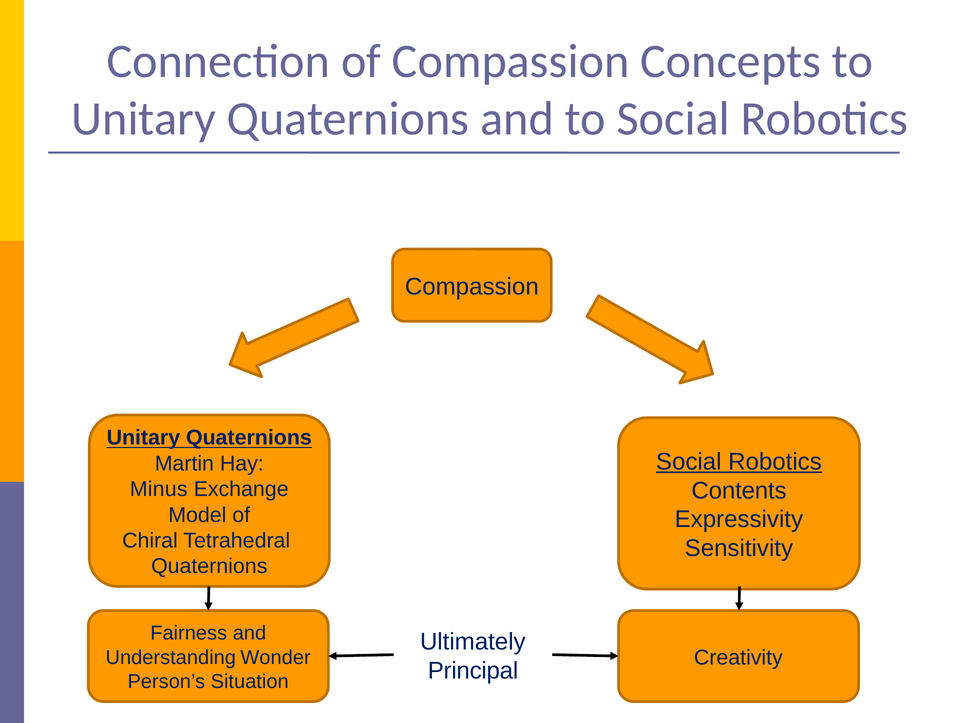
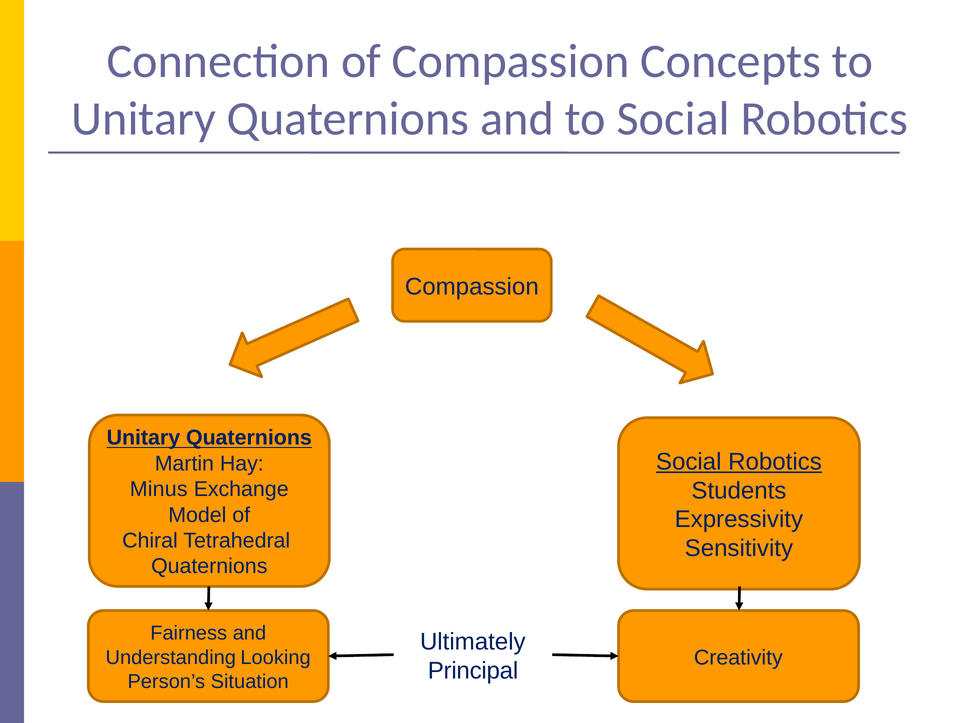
Contents: Contents -> Students (739, 491)
Wonder: Wonder -> Looking (276, 657)
